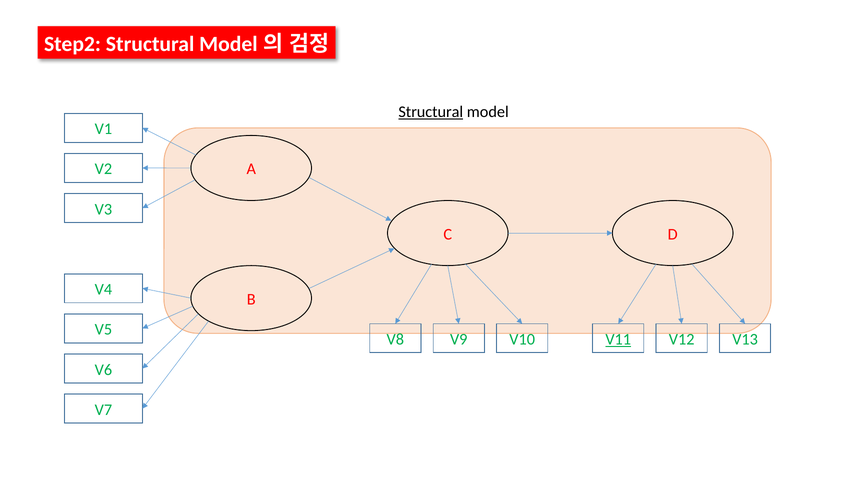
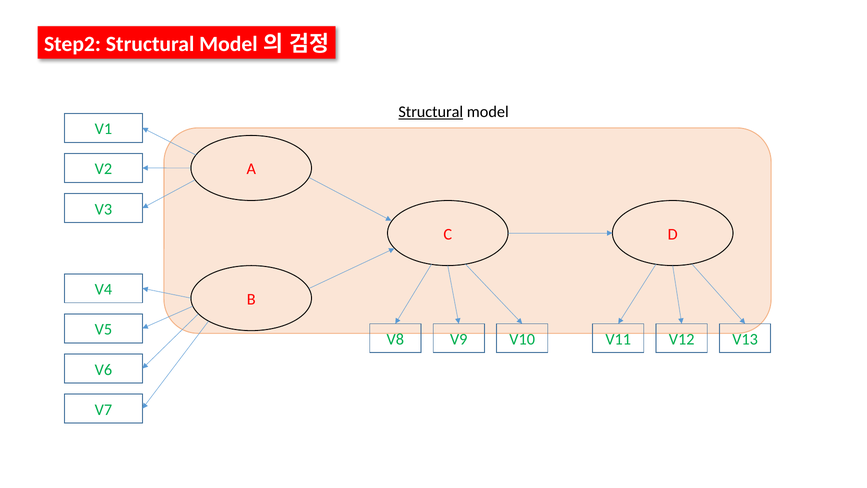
V11 underline: present -> none (618, 339)
